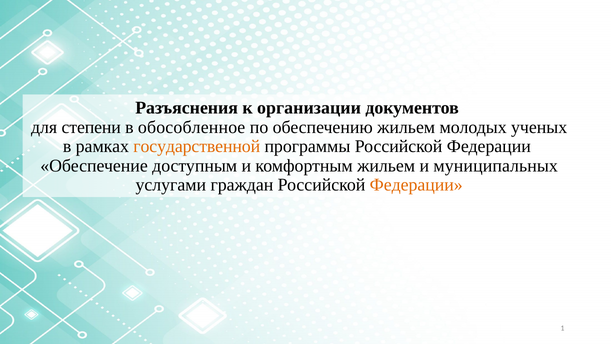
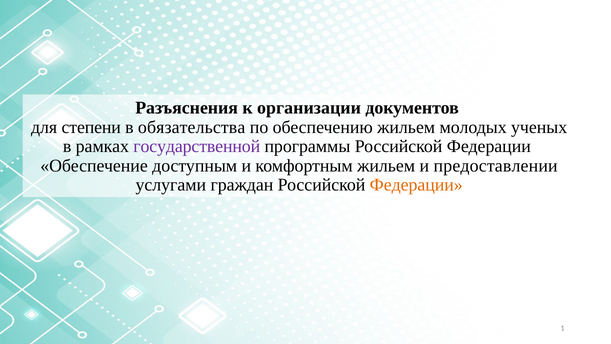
обособленное: обособленное -> обязательства (192, 127)
государственной colour: orange -> purple (197, 146)
муниципальных: муниципальных -> предоставлении (496, 166)
